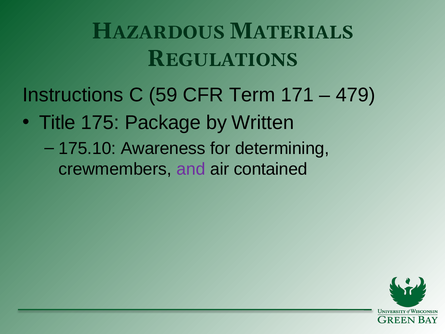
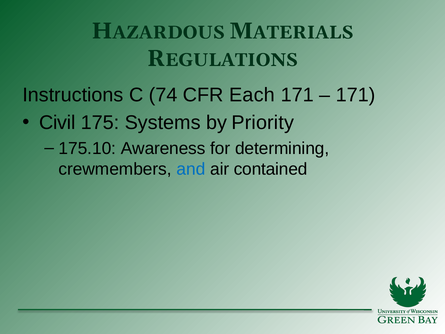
59: 59 -> 74 (163, 95)
Term: Term -> Each (252, 95)
479: 479 -> 171 (356, 95)
Title: Title -> Civil (57, 123)
Package: Package -> Systems (163, 123)
Written: Written -> Priority (263, 123)
and colour: purple -> blue (191, 169)
